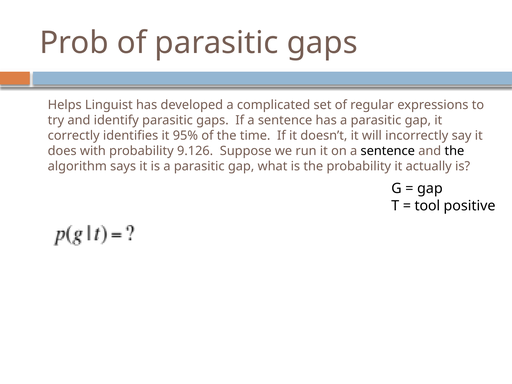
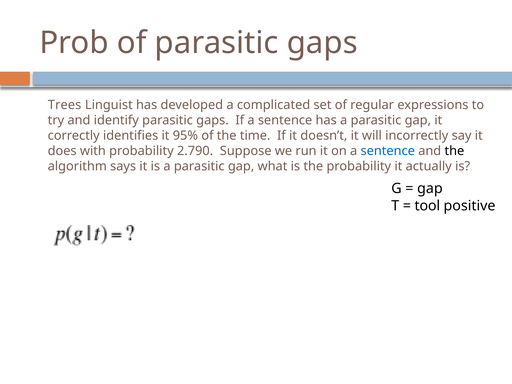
Helps: Helps -> Trees (65, 105)
9.126: 9.126 -> 2.790 (195, 151)
sentence colour: black -> blue (388, 151)
